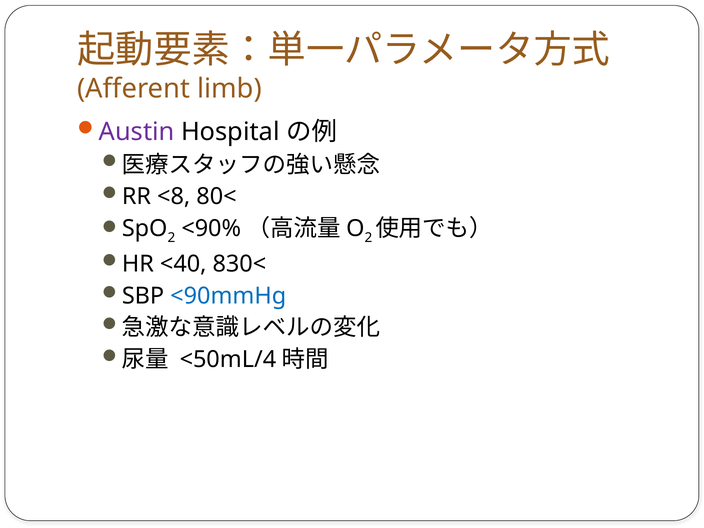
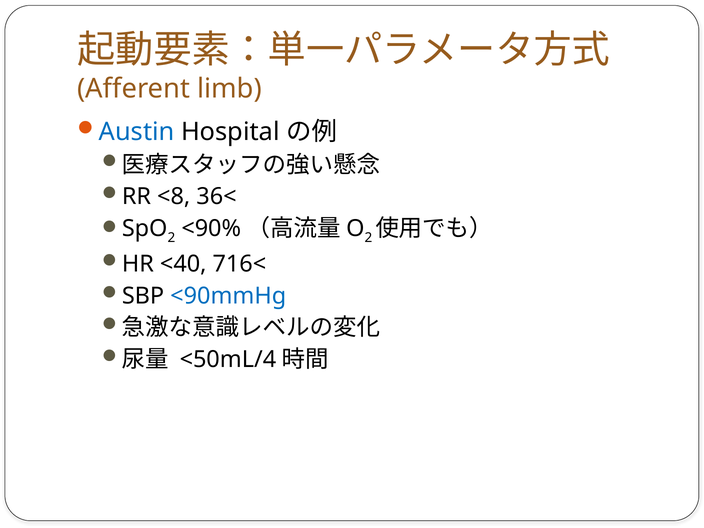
Austin colour: purple -> blue (137, 132)
80<: 80< -> 36< (217, 197)
830<: 830< -> 716< (239, 264)
